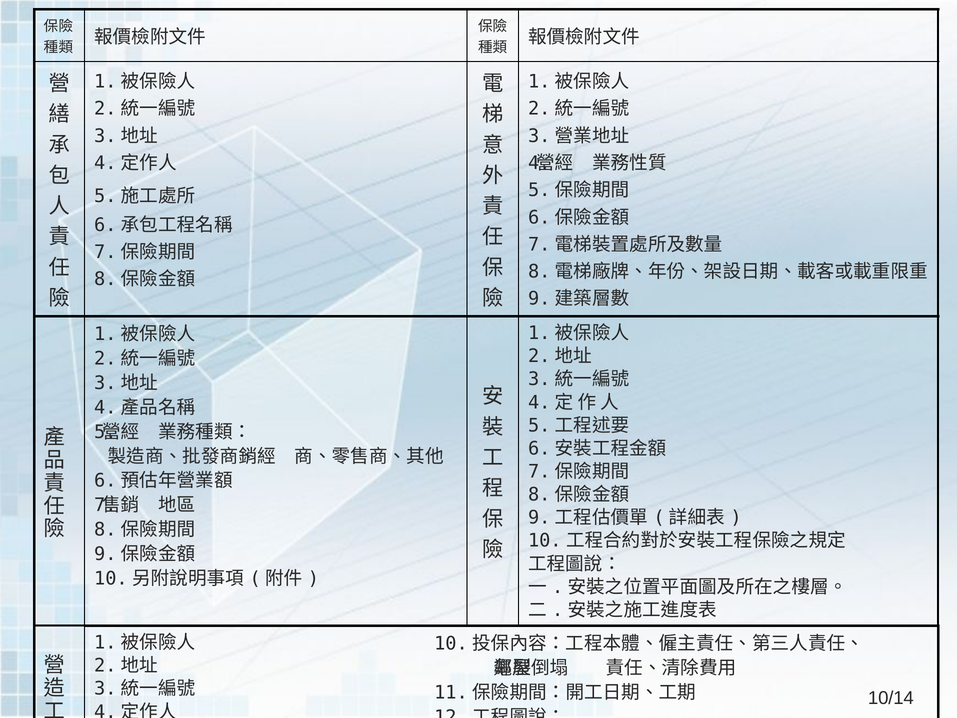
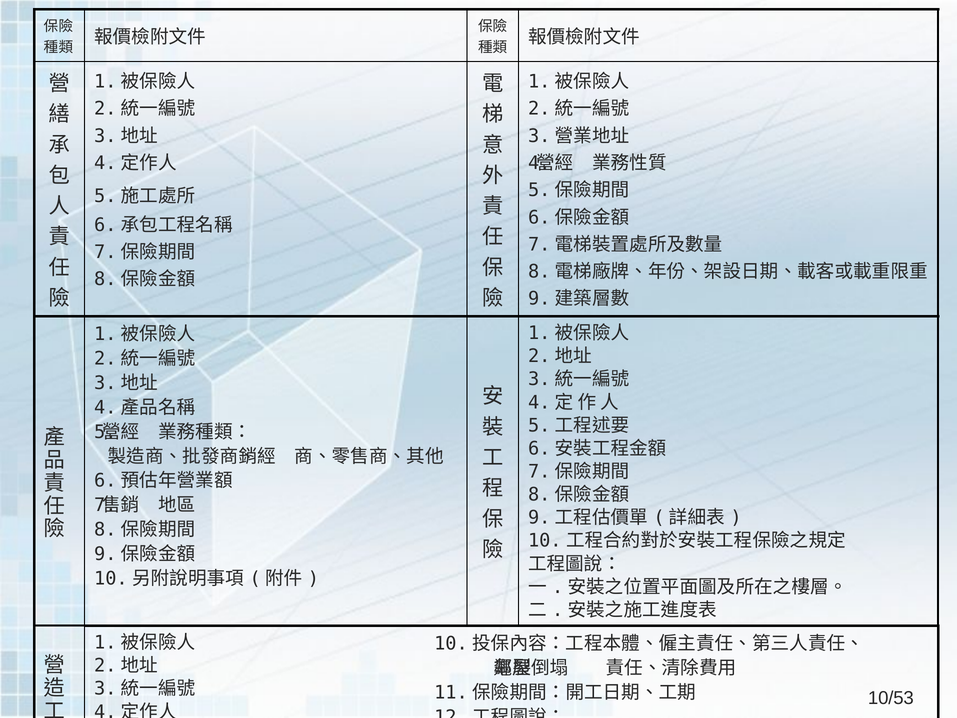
10/14: 10/14 -> 10/53 (891, 698)
